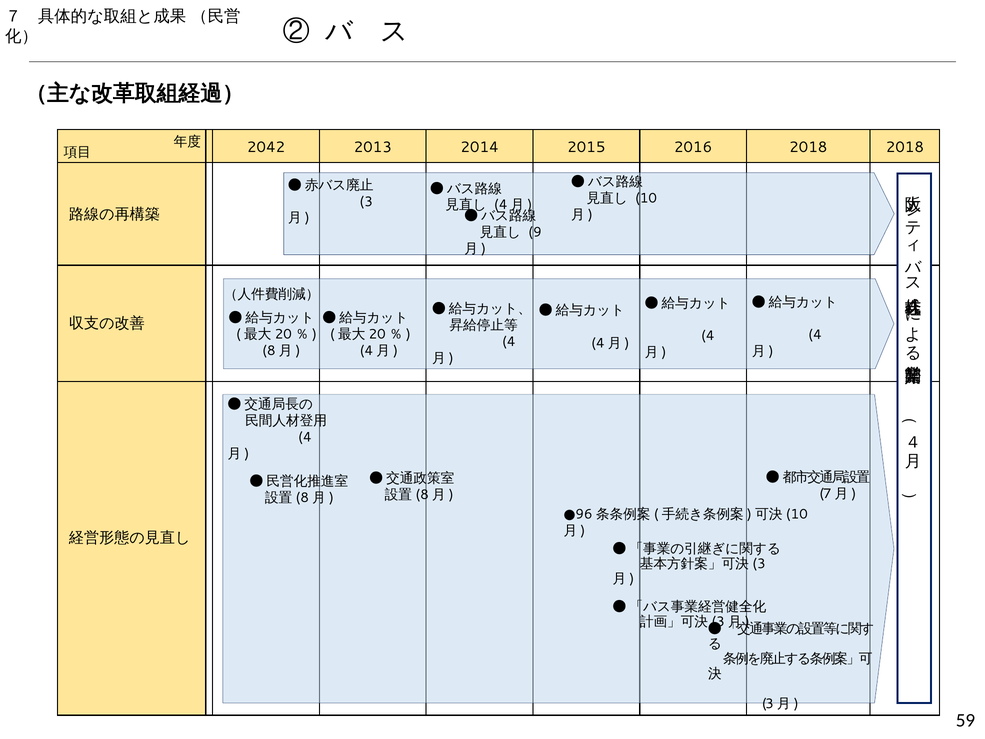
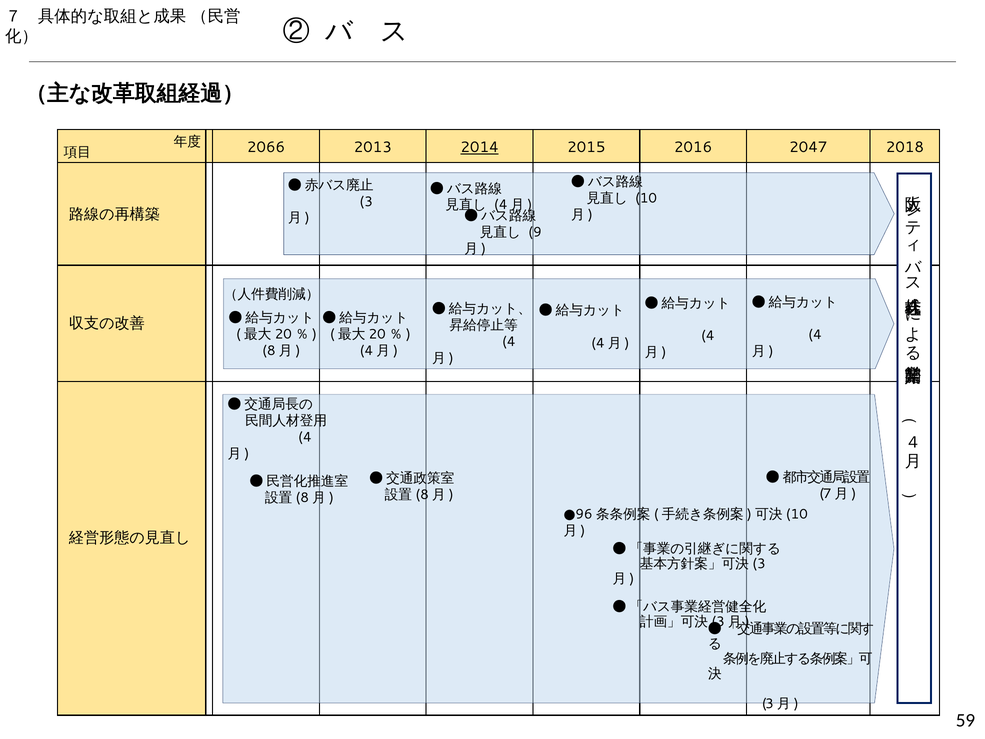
2042: 2042 -> 2066 (266, 147)
2014 underline: none -> present (480, 147)
2016 2018: 2018 -> 2047 (808, 147)
